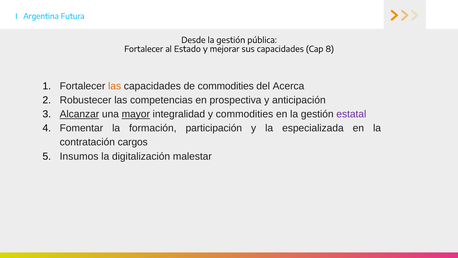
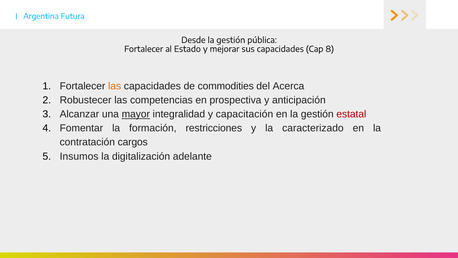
Alcanzar underline: present -> none (79, 114)
y commodities: commodities -> capacitación (244, 114)
estatal colour: purple -> red (351, 114)
participación: participación -> restricciones (214, 128)
especializada: especializada -> caracterizado (313, 128)
malestar: malestar -> adelante (192, 156)
